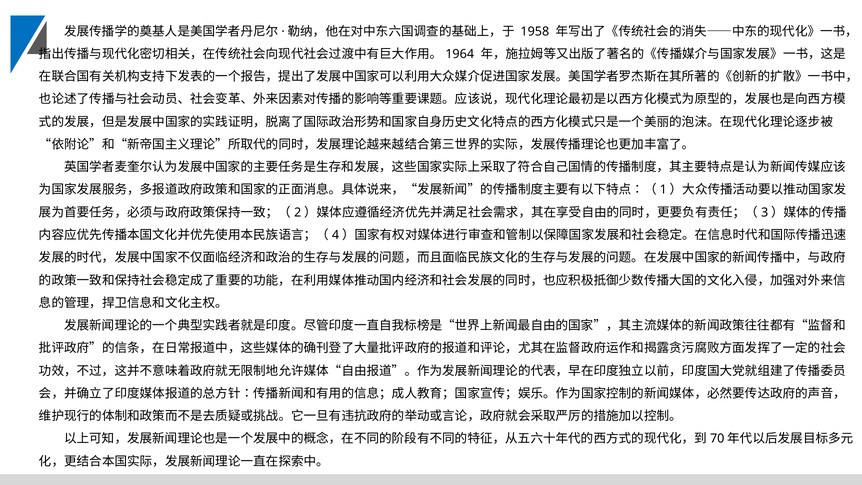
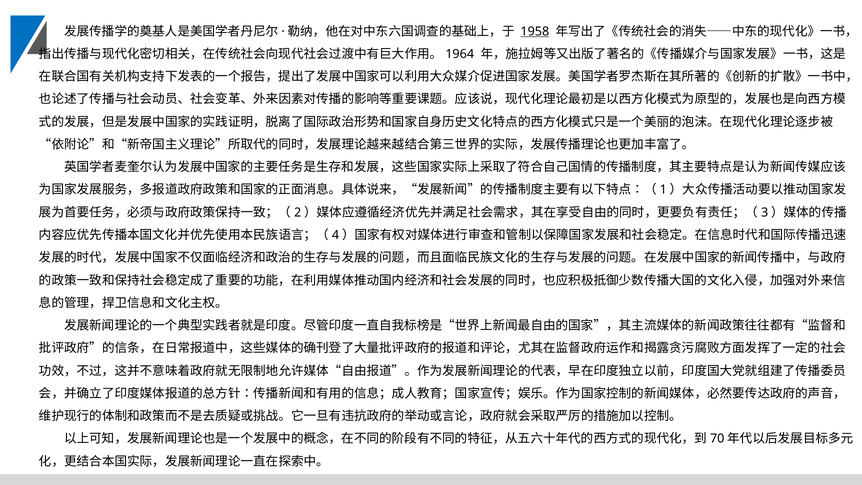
1958 underline: none -> present (535, 31)
